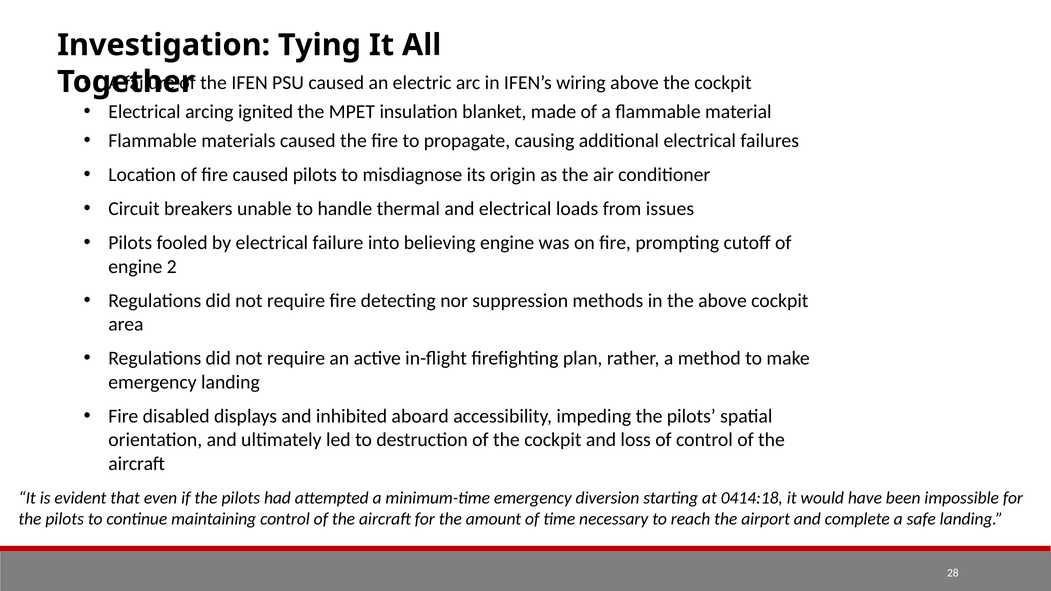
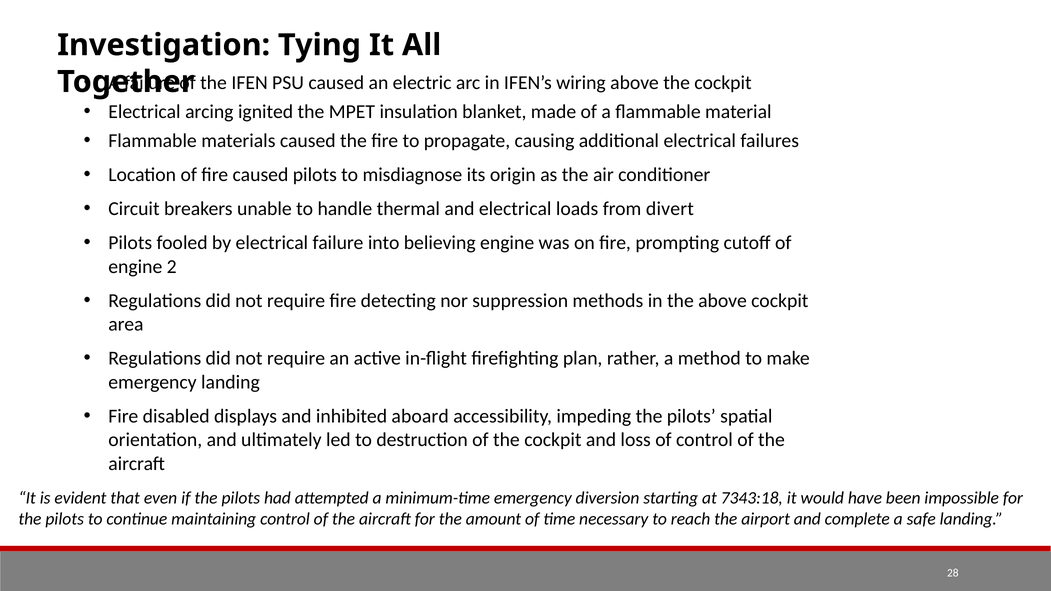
issues: issues -> divert (670, 209)
0414:18: 0414:18 -> 7343:18 (752, 498)
